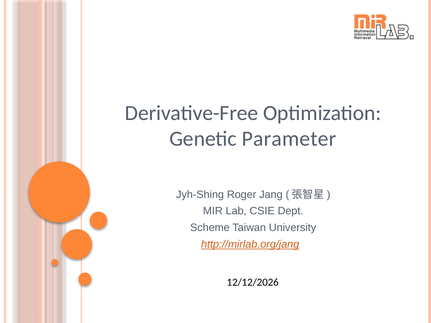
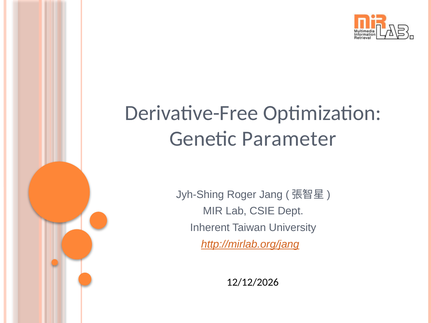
Scheme: Scheme -> Inherent (210, 228)
